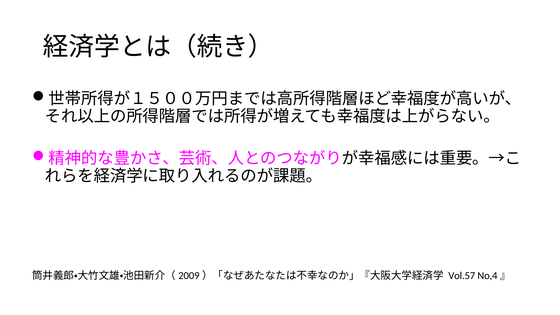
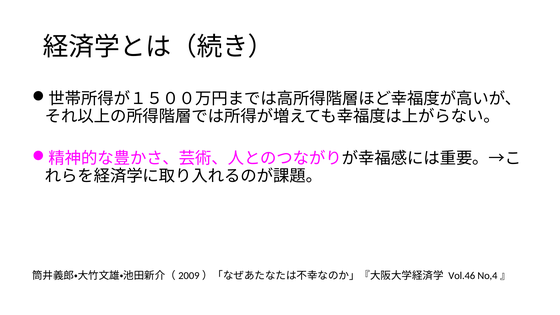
Vol.57: Vol.57 -> Vol.46 (462, 276)
